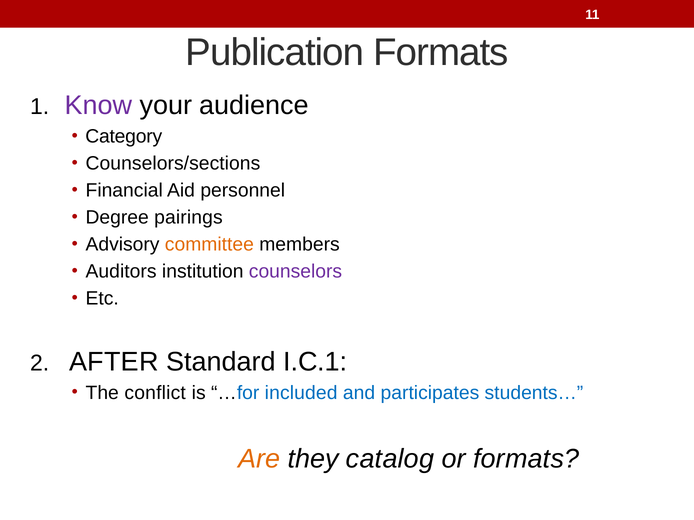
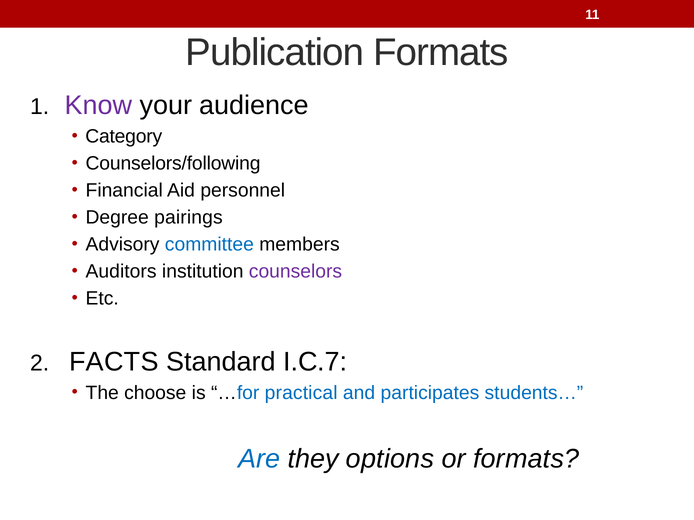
Counselors/sections: Counselors/sections -> Counselors/following (173, 164)
committee colour: orange -> blue (209, 245)
AFTER: AFTER -> FACTS (114, 362)
I.C.1: I.C.1 -> I.C.7 (315, 362)
conflict: conflict -> choose (155, 393)
included: included -> practical (301, 393)
Are colour: orange -> blue (259, 459)
catalog: catalog -> options (390, 459)
